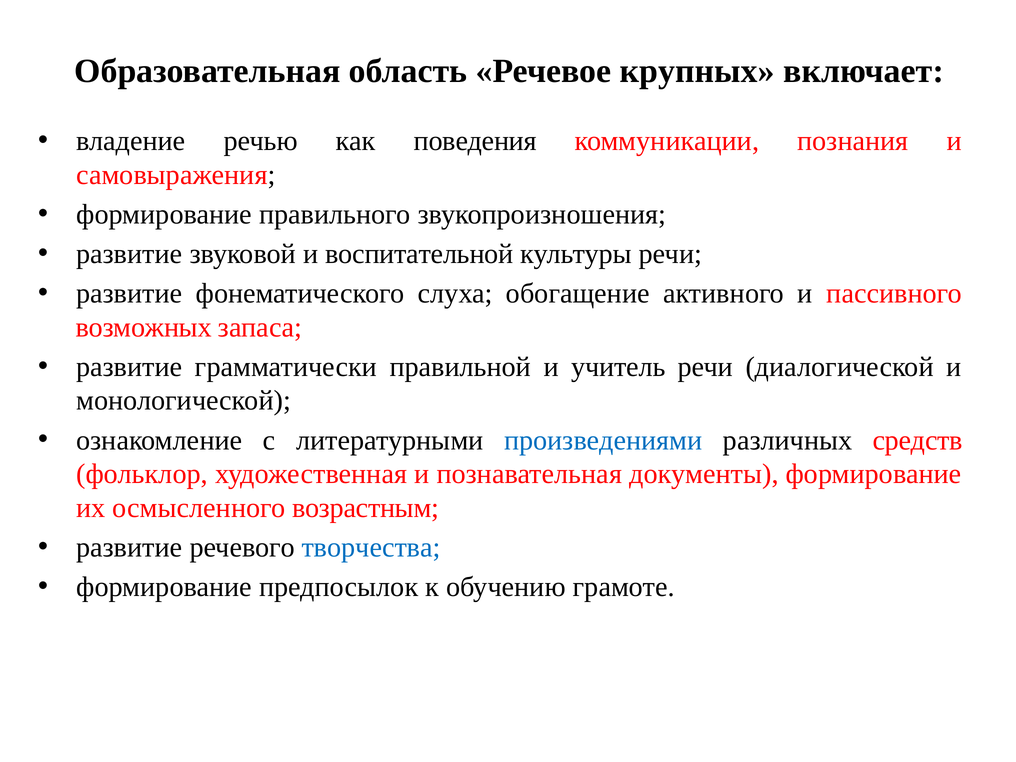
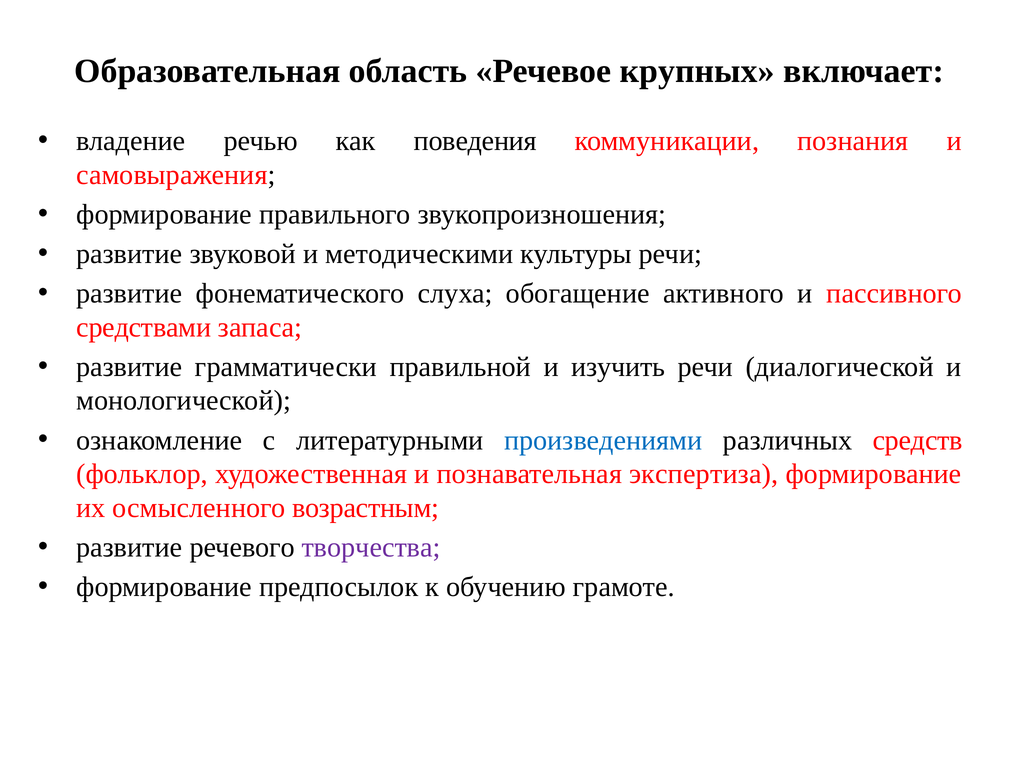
воспитательной: воспитательной -> методическими (419, 254)
возможных: возможных -> средствами (144, 327)
учитель: учитель -> изучить (618, 367)
документы: документы -> экспертиза (704, 474)
творчества colour: blue -> purple (371, 547)
